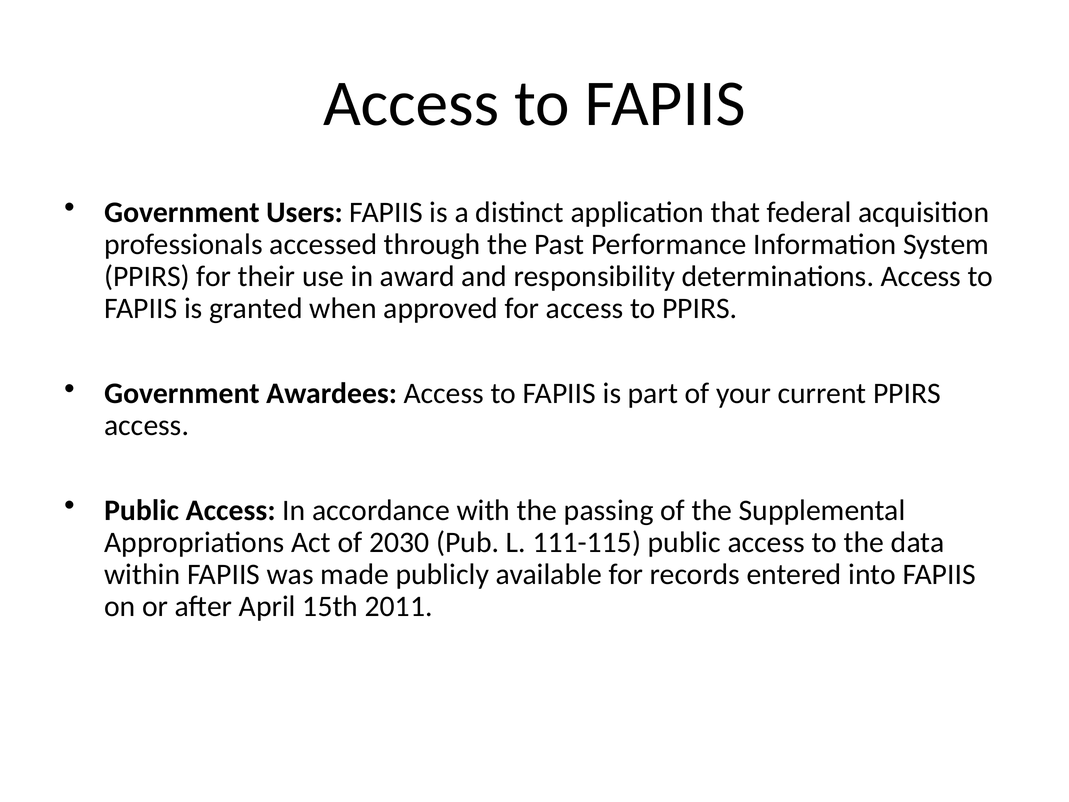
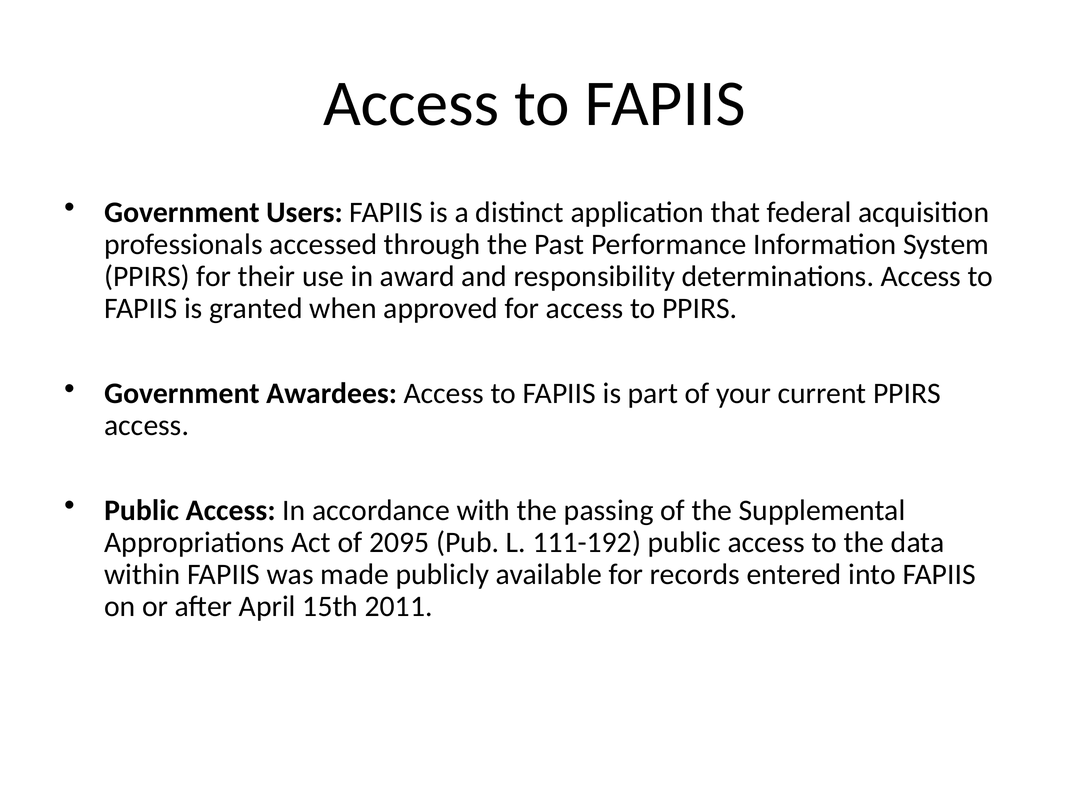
2030: 2030 -> 2095 (399, 542)
111-115: 111-115 -> 111-192 (587, 542)
